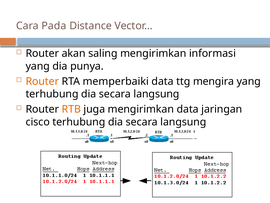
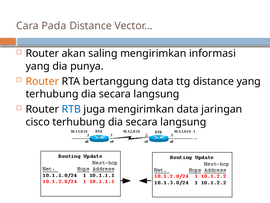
memperbaiki: memperbaiki -> bertanggung (116, 81)
ttg mengira: mengira -> distance (213, 81)
RTB colour: orange -> blue (71, 109)
